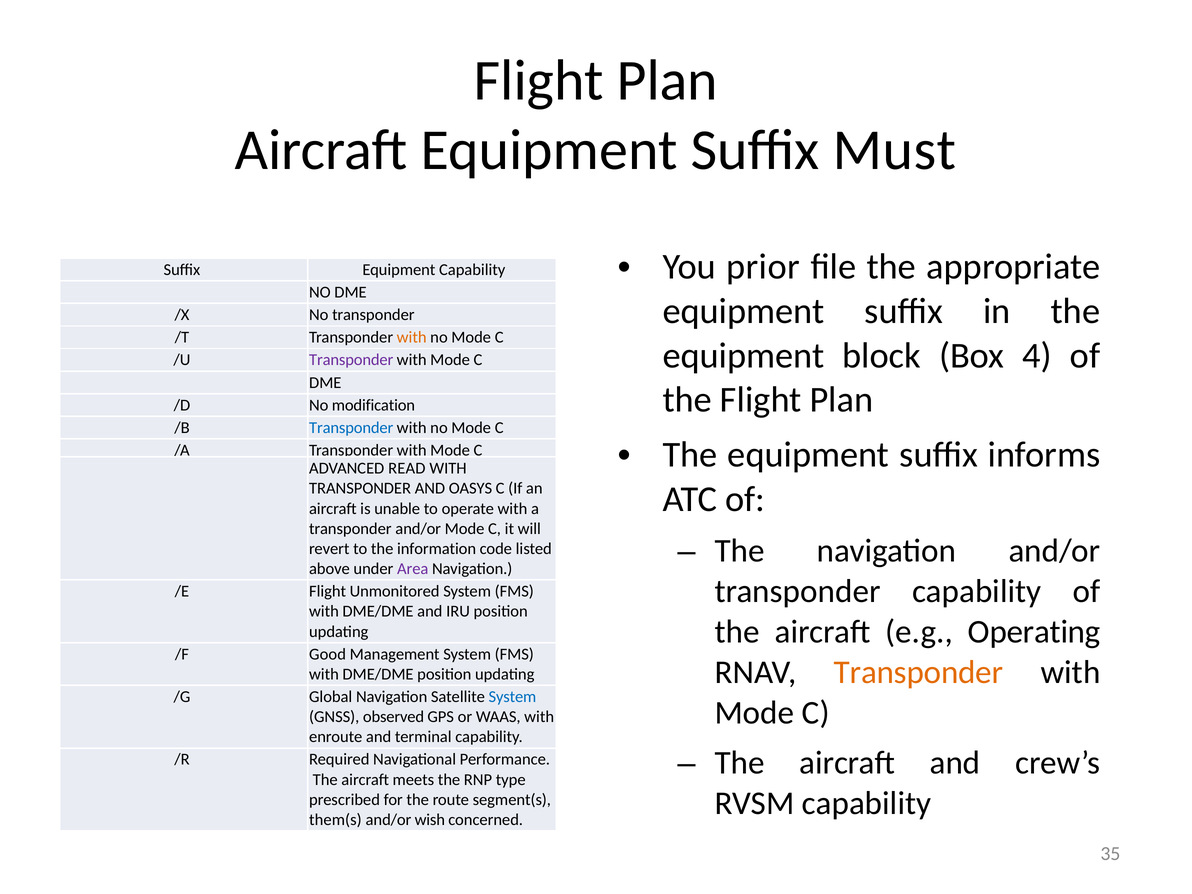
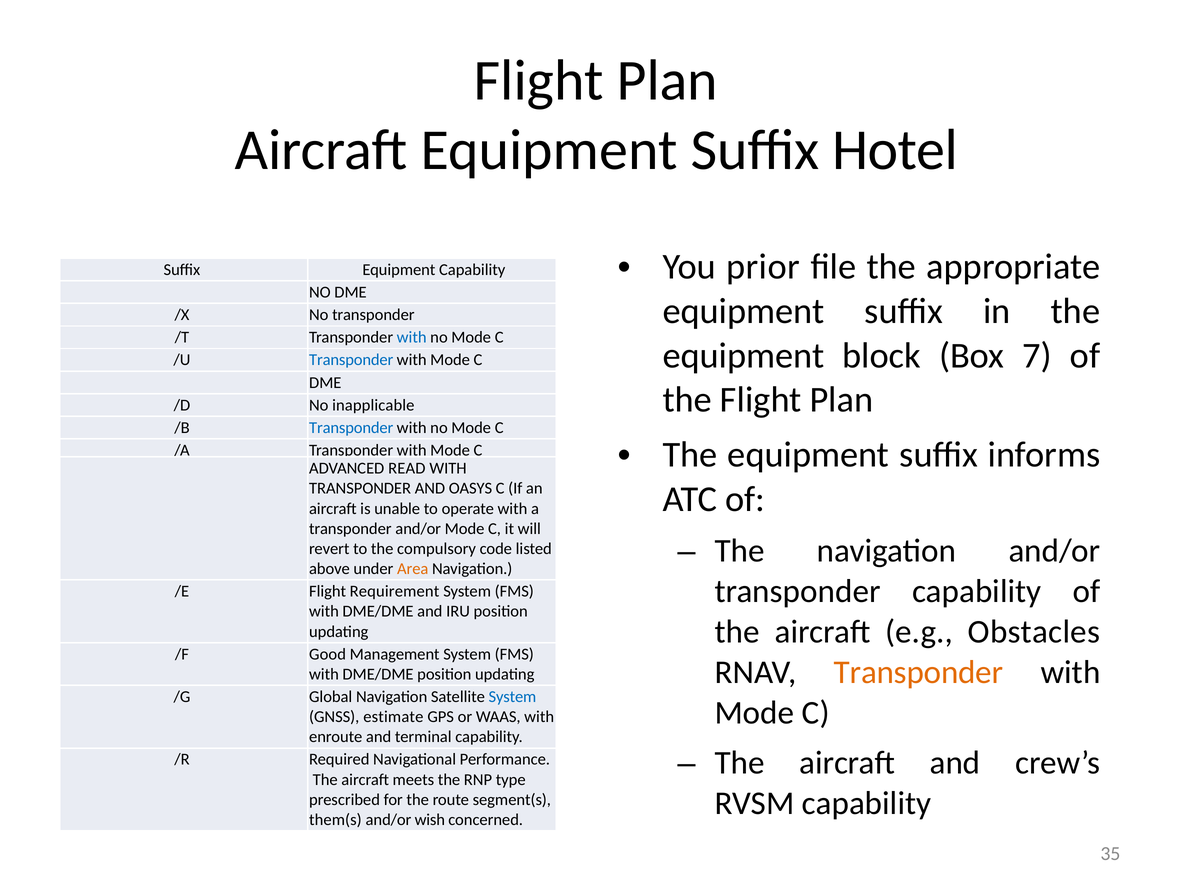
Must: Must -> Hotel (895, 150)
with colour: orange -> blue (412, 337)
4: 4 -> 7 (1037, 356)
Transponder colour: purple -> blue (351, 360)
modification: modification -> inapplicable (373, 405)
information: information -> compulsory (437, 549)
Area colour: purple -> orange (413, 569)
Unmonitored: Unmonitored -> Requirement (394, 591)
Operating: Operating -> Obstacles (1034, 632)
observed: observed -> estimate (393, 717)
